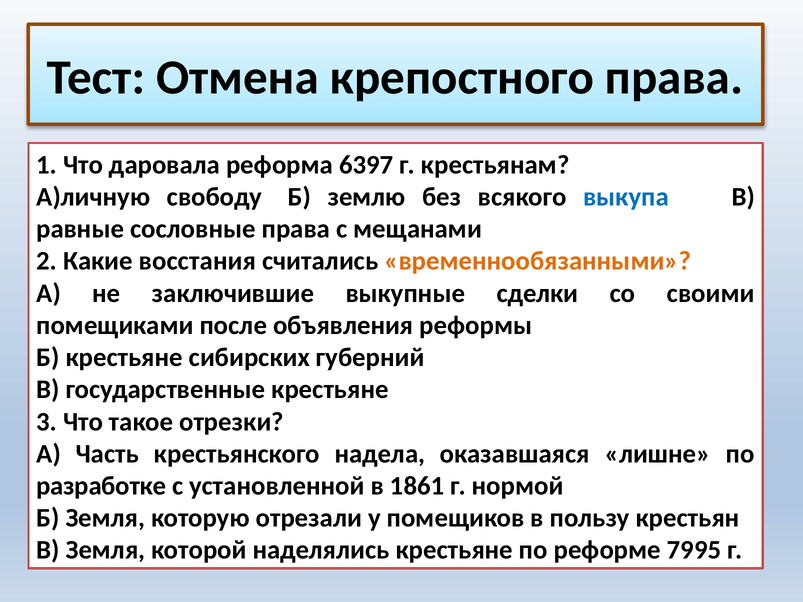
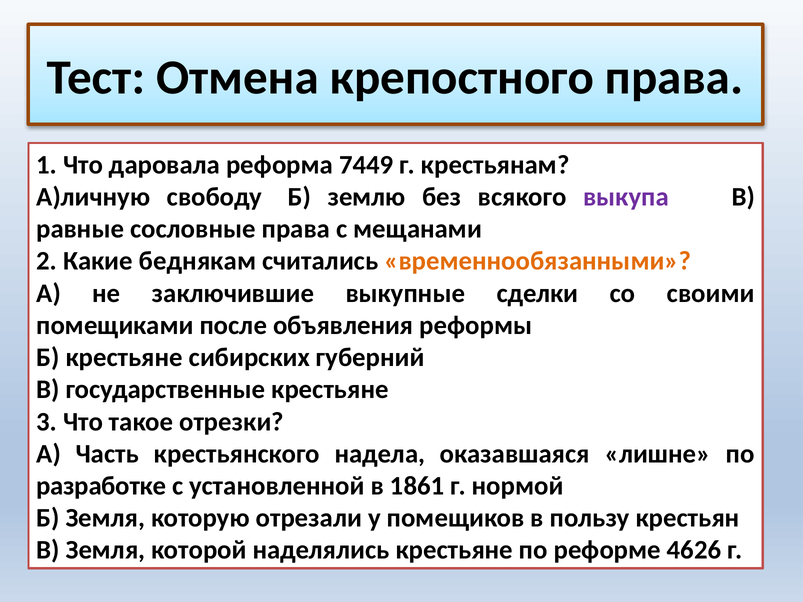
6397: 6397 -> 7449 (366, 165)
выкупа colour: blue -> purple (626, 197)
восстания: восстания -> беднякам (197, 261)
7995: 7995 -> 4626 (694, 550)
